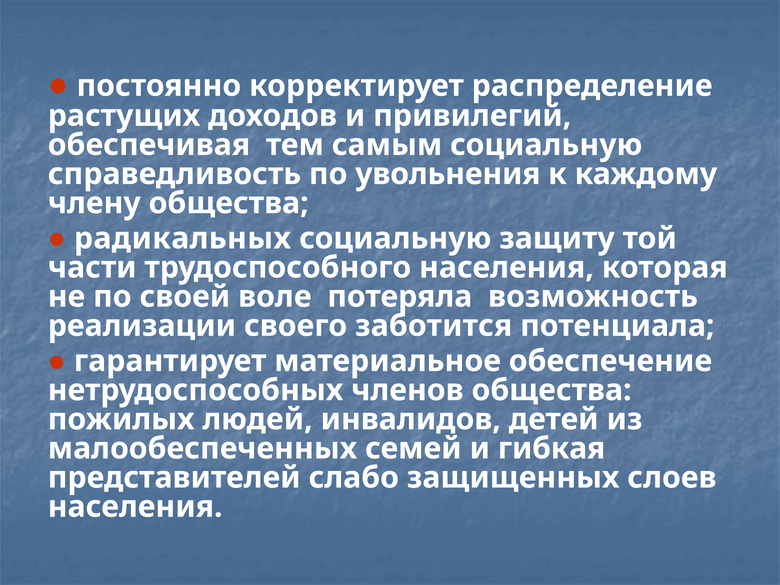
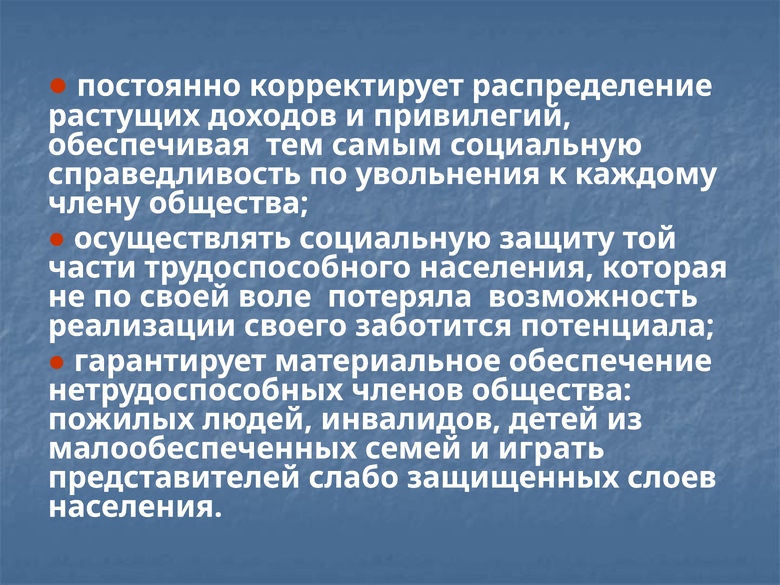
радикальных: радикальных -> осуществлять (183, 238)
гибкая: гибкая -> играть (551, 448)
